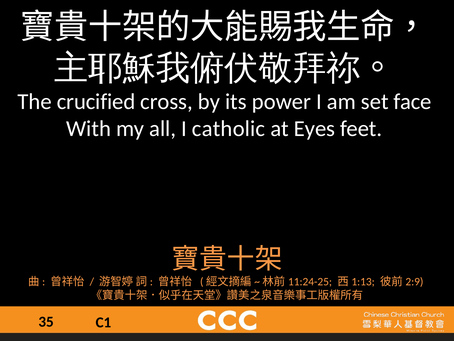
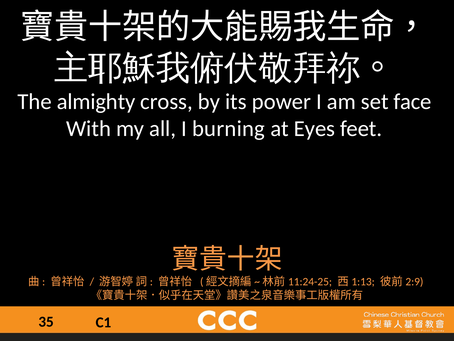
crucified: crucified -> almighty (96, 101)
catholic: catholic -> burning (229, 129)
